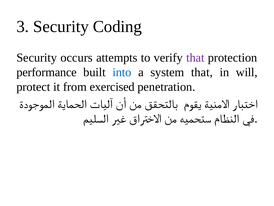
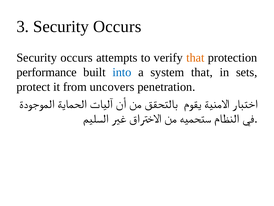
3 Security Coding: Coding -> Occurs (117, 27)
that colour: purple -> orange (195, 57)
will: will -> sets (247, 72)
exercised: exercised -> uncovers (112, 87)
